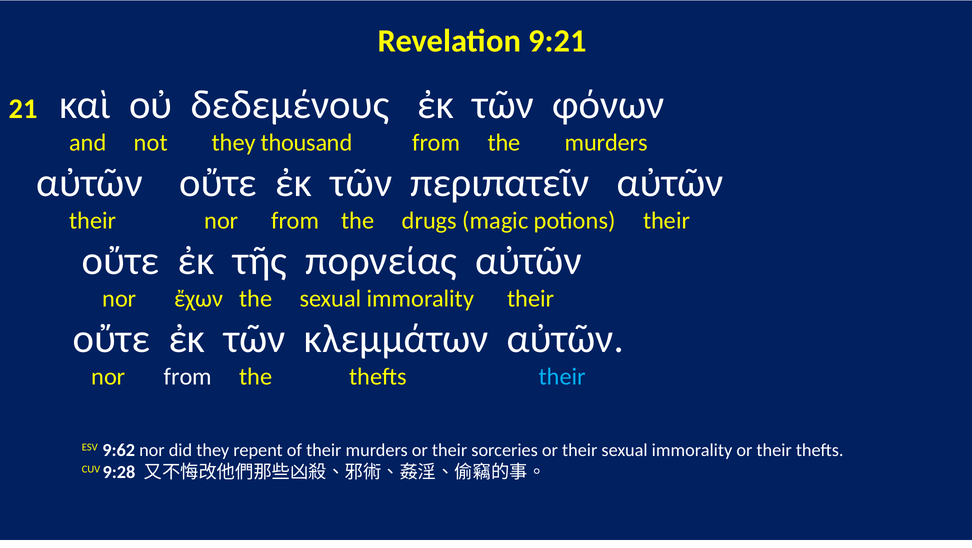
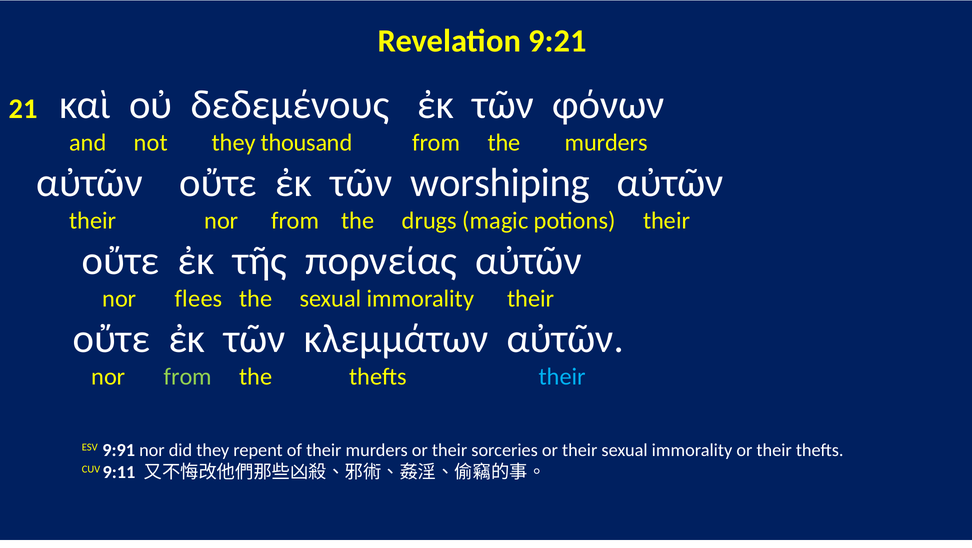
περιπατεῖν: περιπατεῖν -> worshiping (500, 183)
ἔχων: ἔχων -> flees (199, 299)
from colour: white -> light green (188, 377)
9:62: 9:62 -> 9:91 (119, 450)
9:28: 9:28 -> 9:11 (119, 472)
